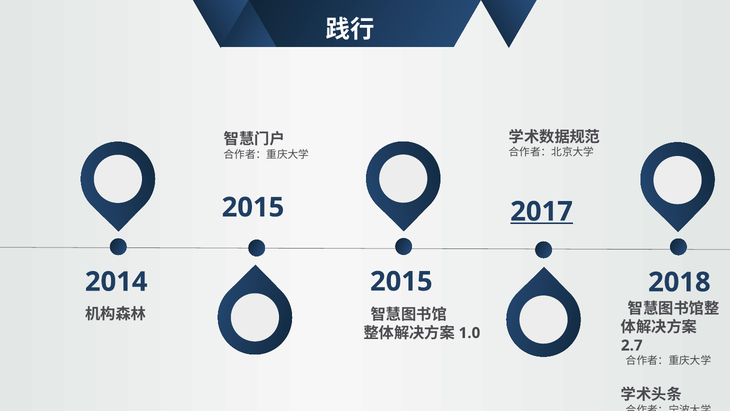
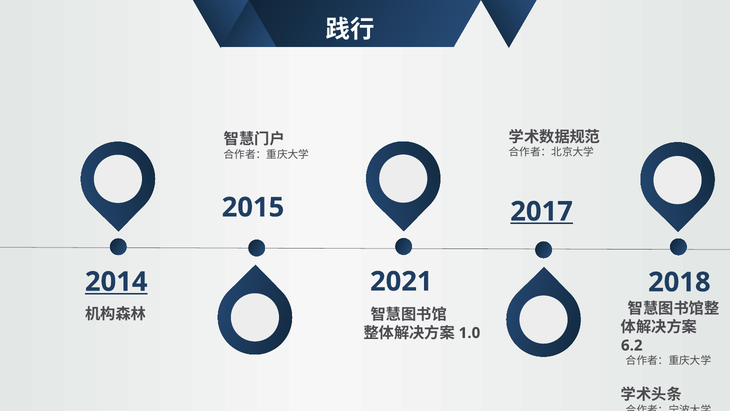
2015: 2015 -> 2021 (401, 281)
2014 underline: none -> present (116, 282)
2.7: 2.7 -> 6.2 (632, 345)
